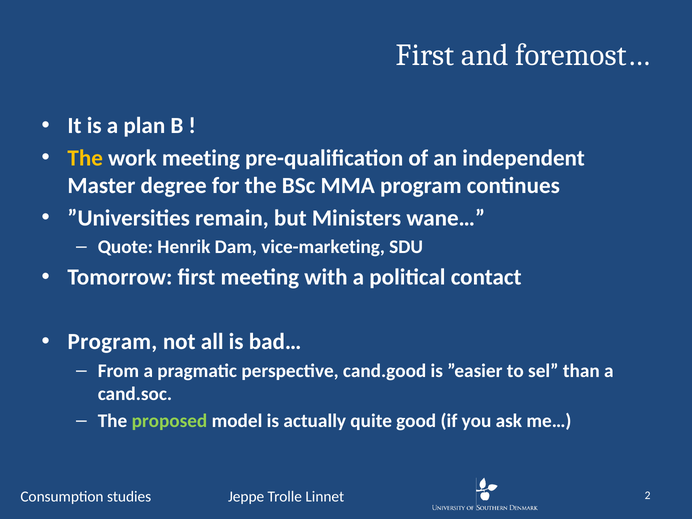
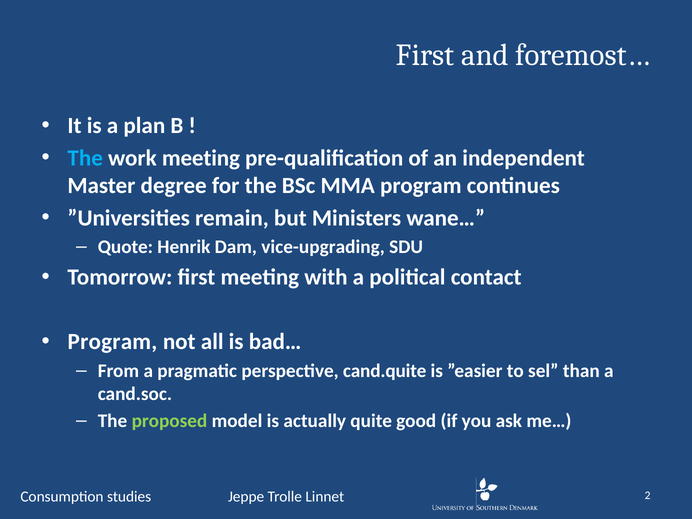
The colour: yellow -> light blue (85, 158)
vice-marketing: vice-marketing -> vice-upgrading (323, 247)
cand.good: cand.good -> cand.quite (385, 371)
